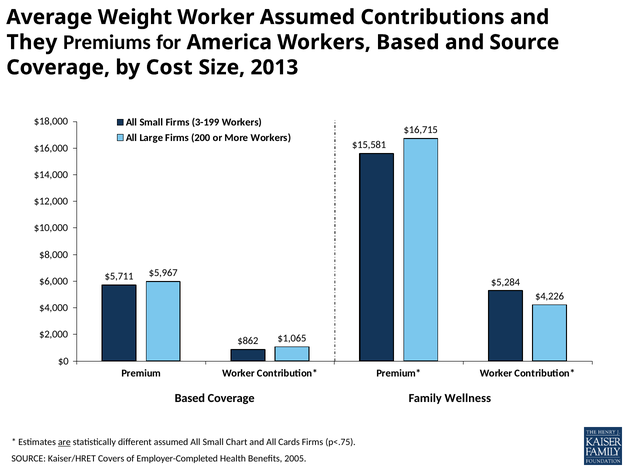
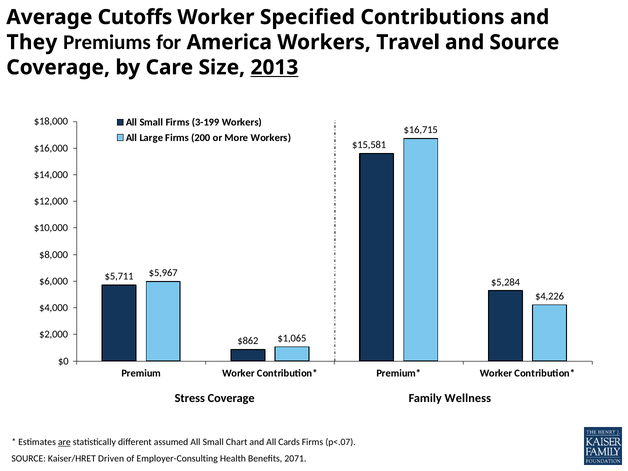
Weight: Weight -> Cutoffs (135, 17)
Worker Assumed: Assumed -> Specified (307, 17)
Based: Based -> Travel (408, 42)
Cost: Cost -> Care (169, 67)
2013 underline: none -> present (274, 67)
Based: Based -> Stress (190, 398)
p<.75: p<.75 -> p<.07 (341, 442)
Covers: Covers -> Driven (111, 458)
Employer-Completed: Employer-Completed -> Employer-Consulting (177, 458)
2005: 2005 -> 2071 (295, 458)
